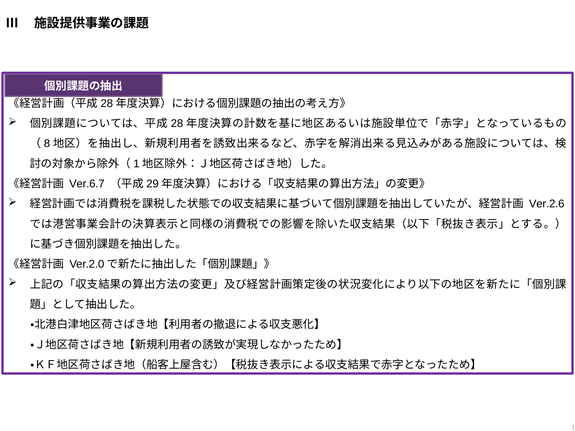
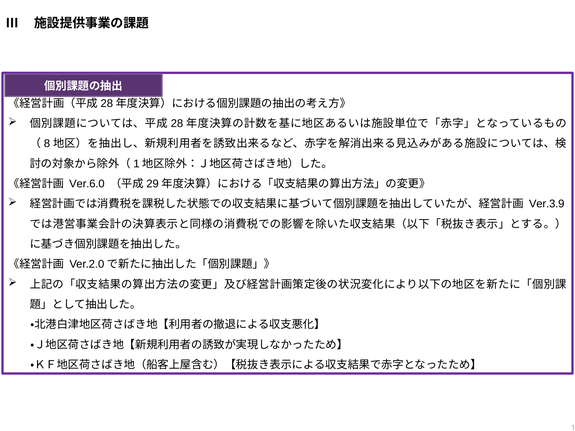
Ver.6.7: Ver.6.7 -> Ver.6.0 (87, 184)
Ver.2.6: Ver.2.6 -> Ver.3.9 (547, 204)
